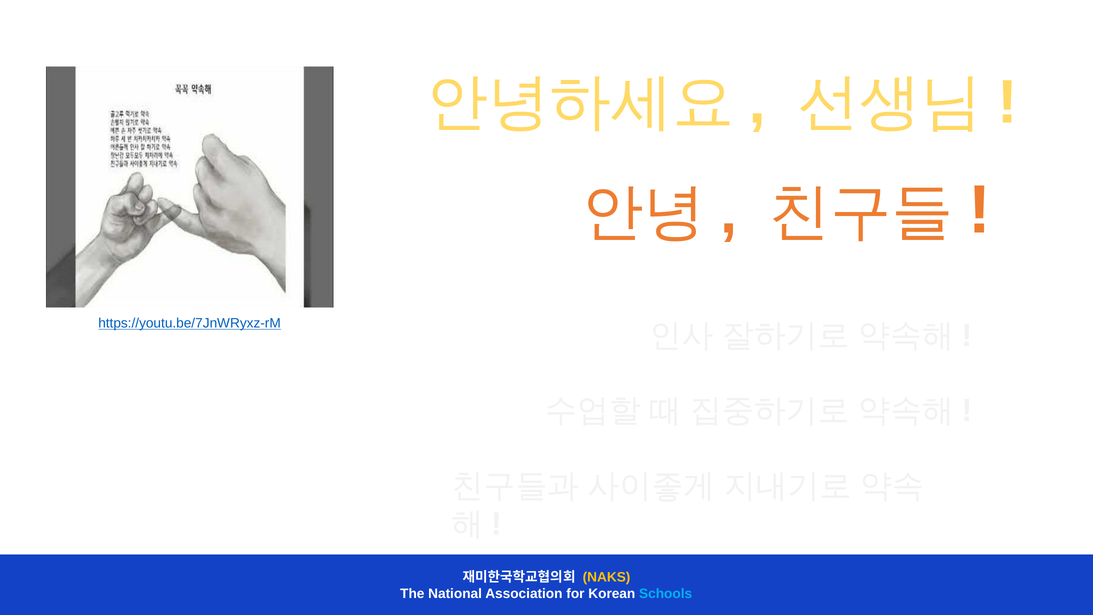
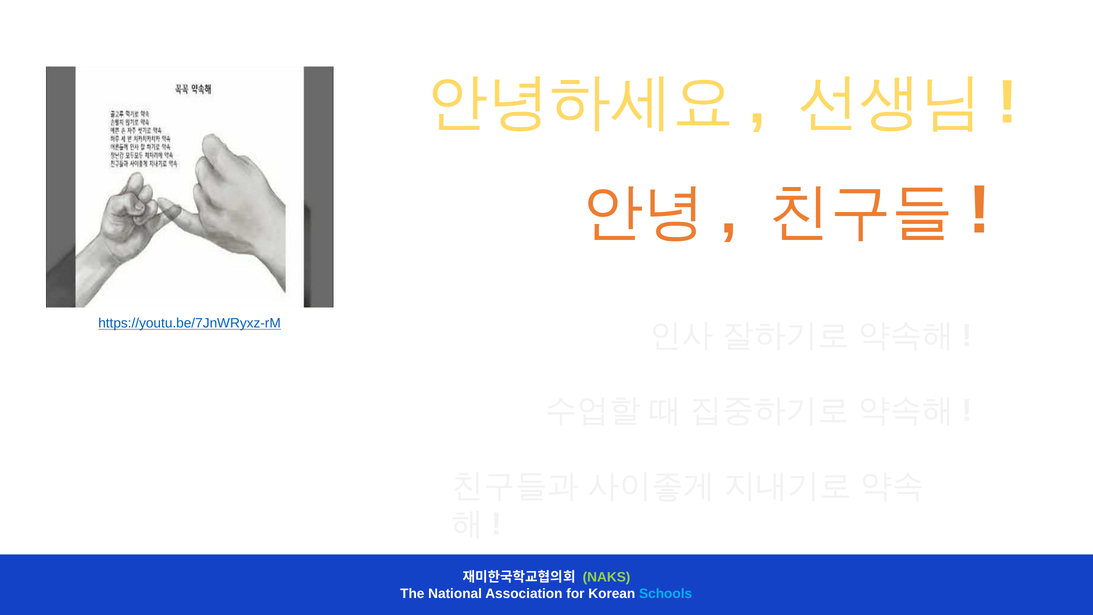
NAKS colour: yellow -> light green (607, 577)
